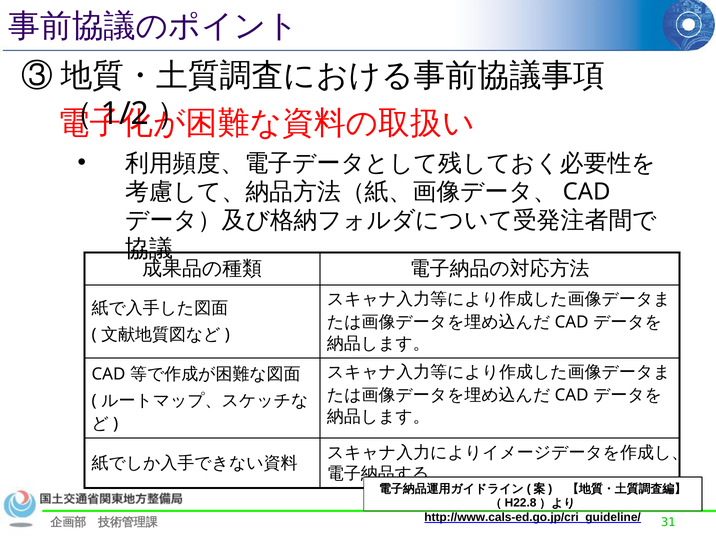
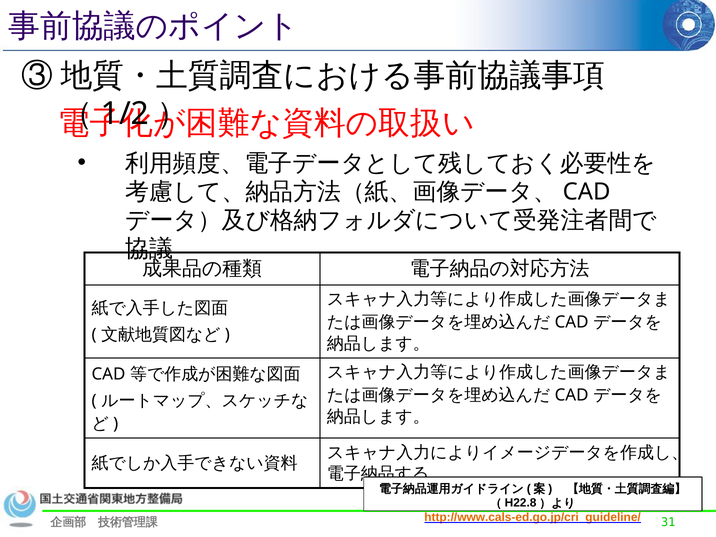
http://www.cals-ed.go.jp/cri_guideline/ colour: black -> orange (533, 517)
